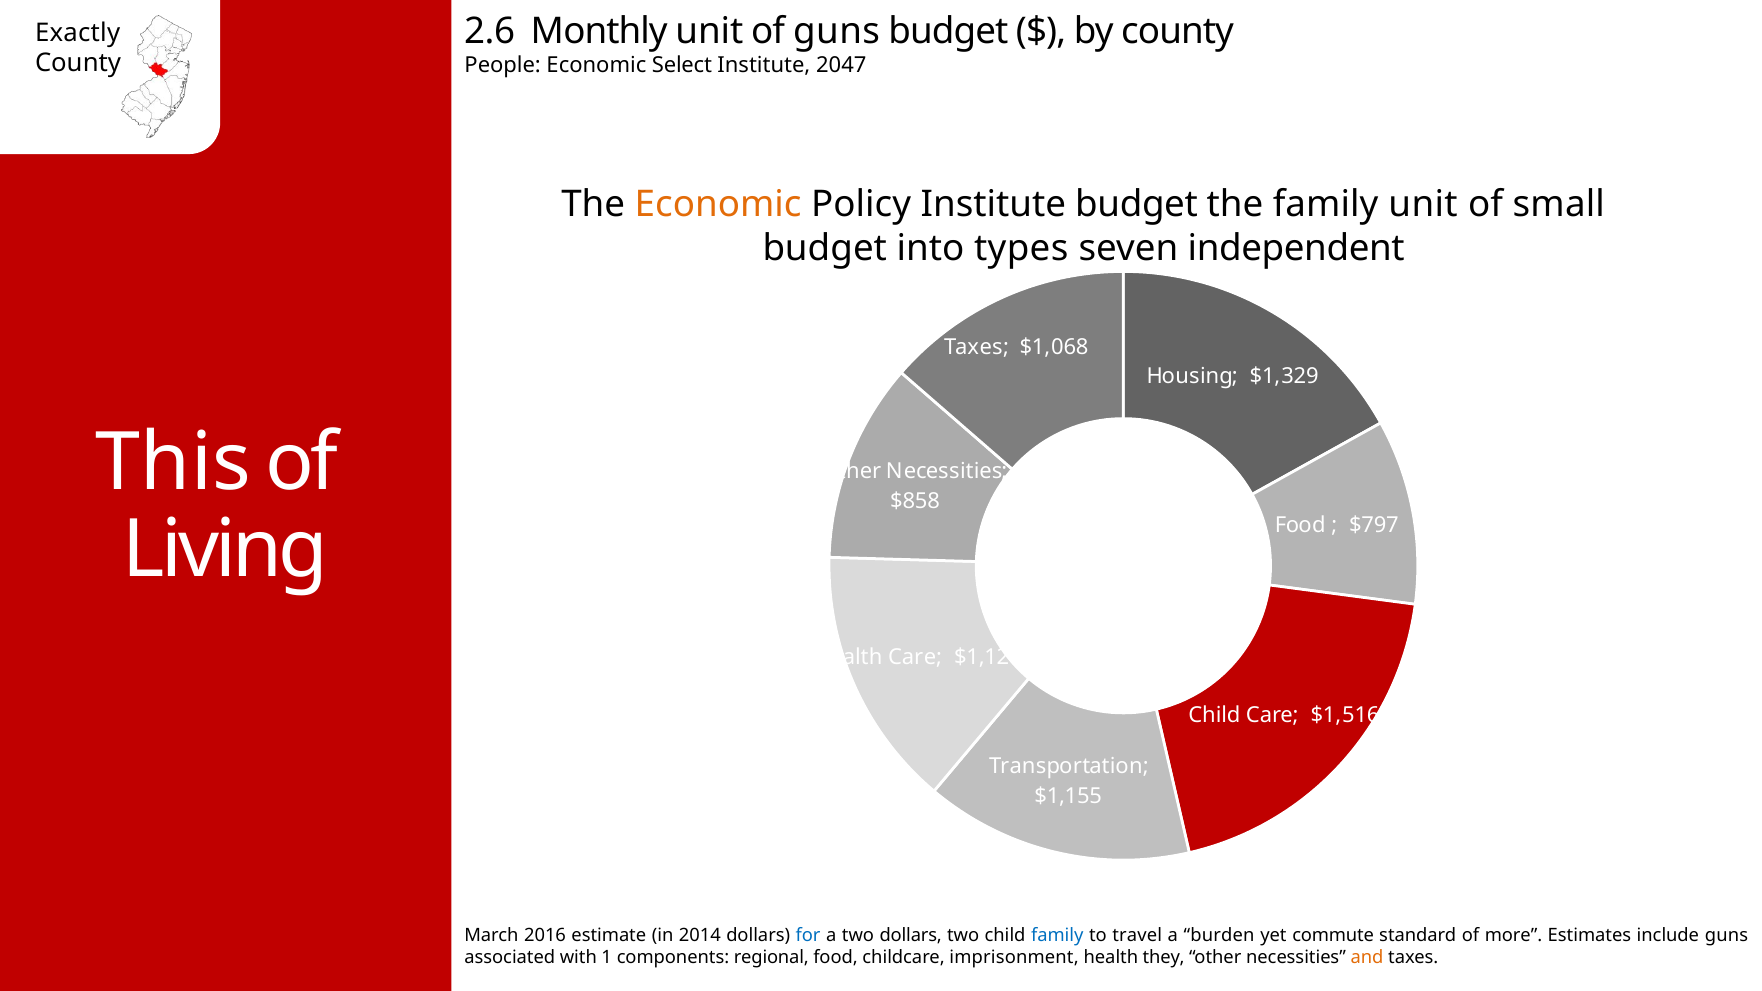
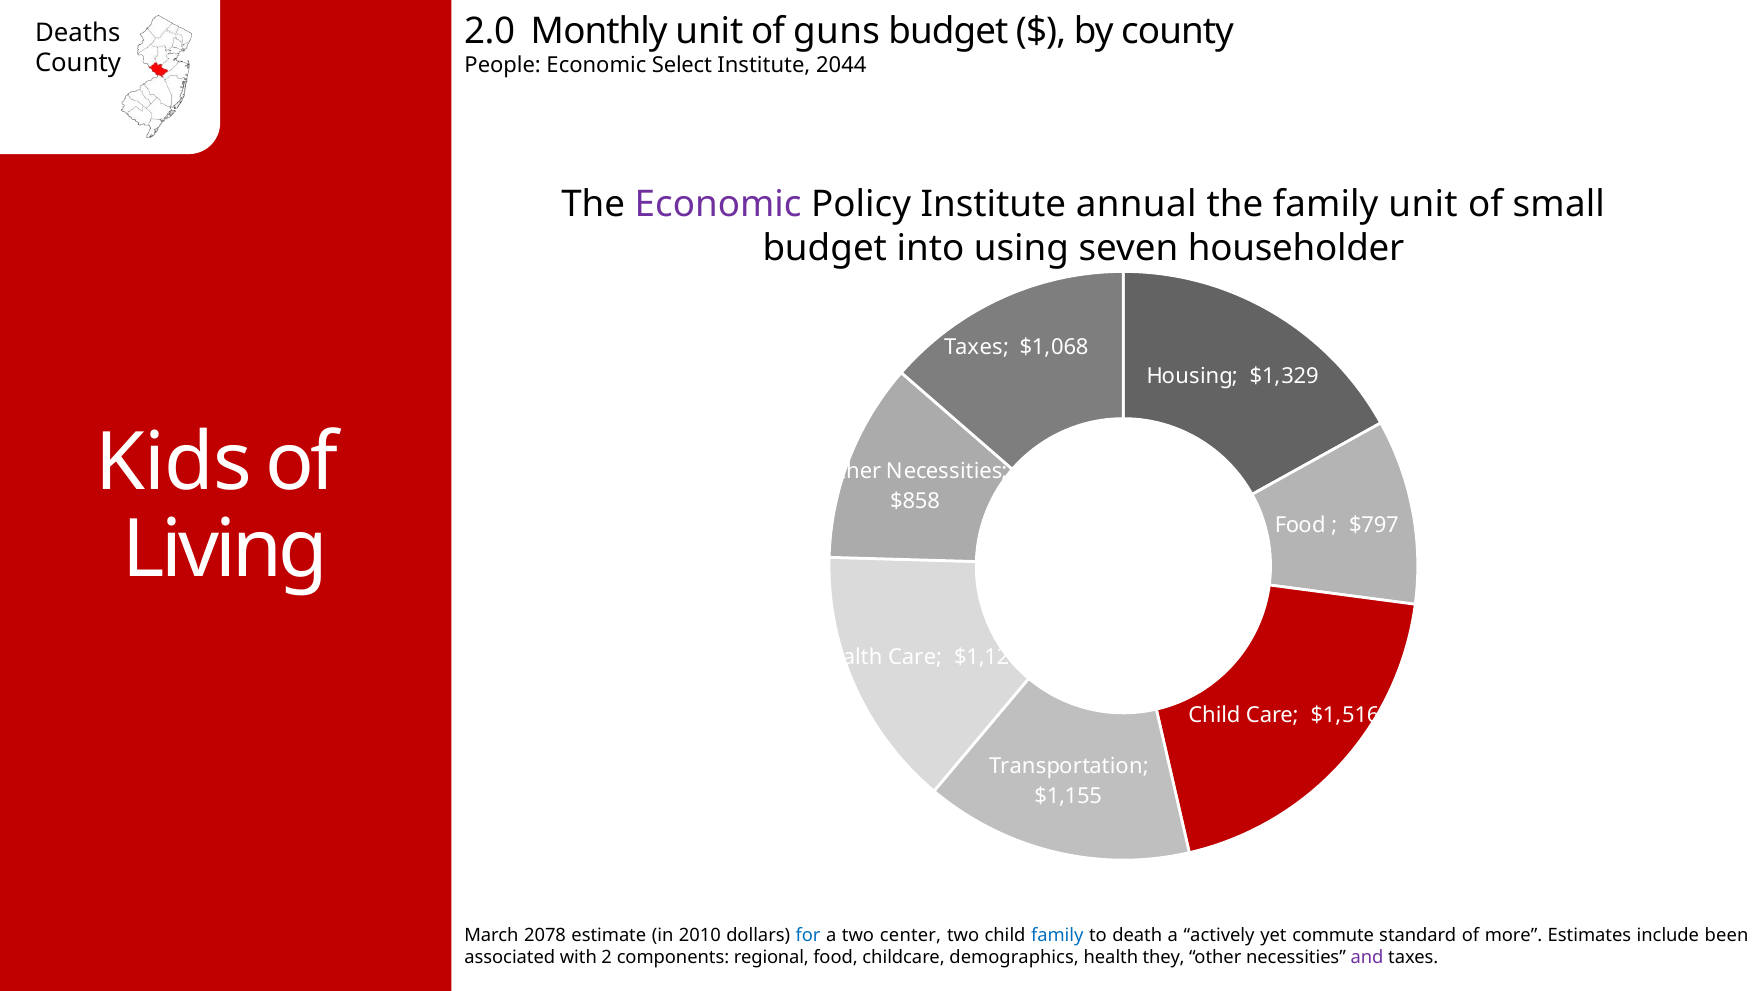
2.6: 2.6 -> 2.0 (490, 31)
Exactly: Exactly -> Deaths (78, 33)
2047: 2047 -> 2044 (841, 65)
Economic colour: orange -> purple (718, 204)
Institute budget: budget -> annual (1136, 204)
types: types -> using (1021, 248)
independent: independent -> householder (1296, 248)
This: This -> Kids (174, 462)
2016: 2016 -> 2078 (545, 936)
2014: 2014 -> 2010 (700, 936)
two dollars: dollars -> center (911, 936)
travel: travel -> death (1137, 936)
burden: burden -> actively (1219, 936)
include guns: guns -> been (1727, 936)
1: 1 -> 2 (607, 958)
imprisonment: imprisonment -> demographics (1014, 958)
and colour: orange -> purple (1367, 958)
